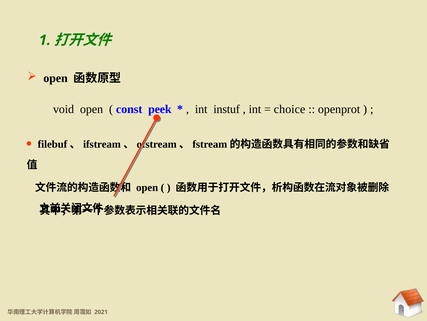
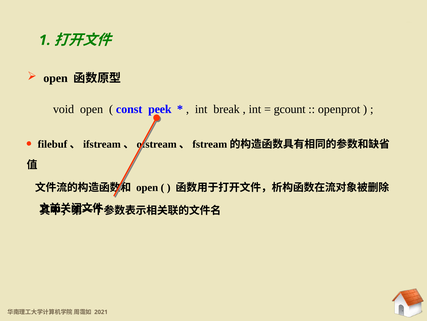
instuf: instuf -> break (227, 109)
choice: choice -> gcount (290, 109)
